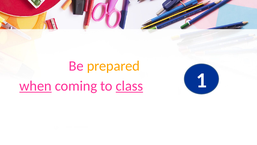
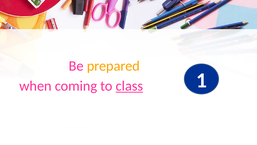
when underline: present -> none (36, 86)
